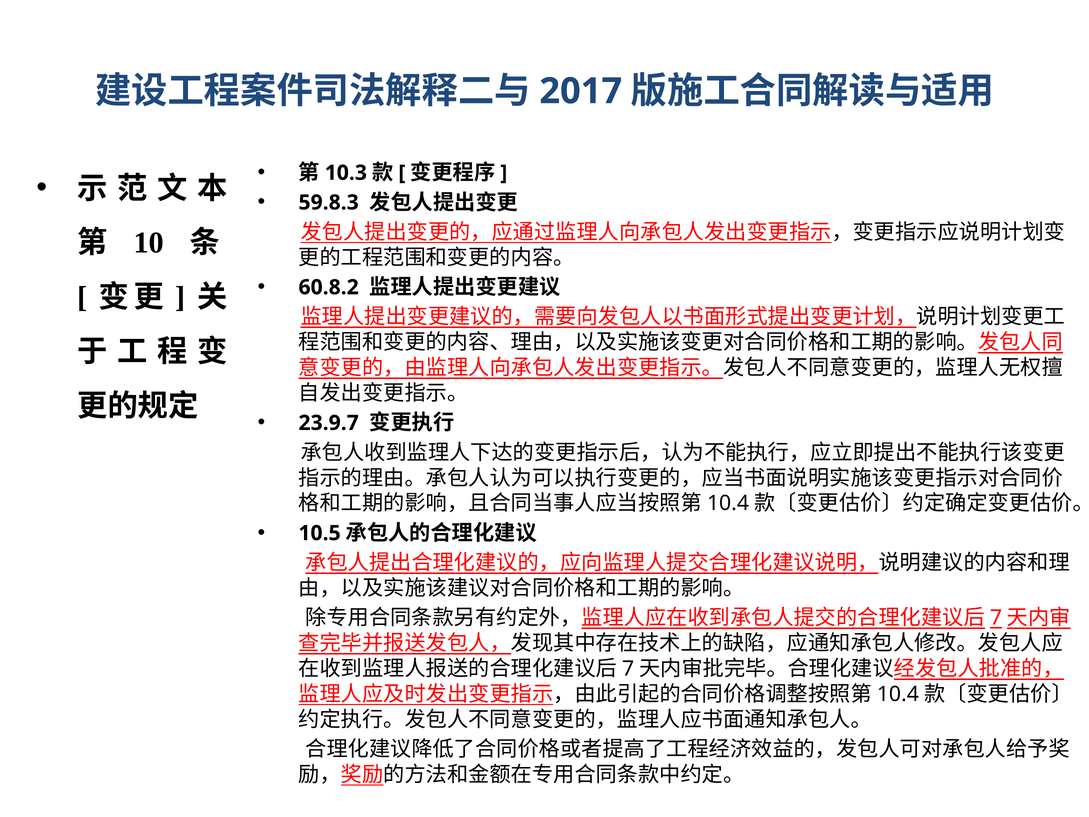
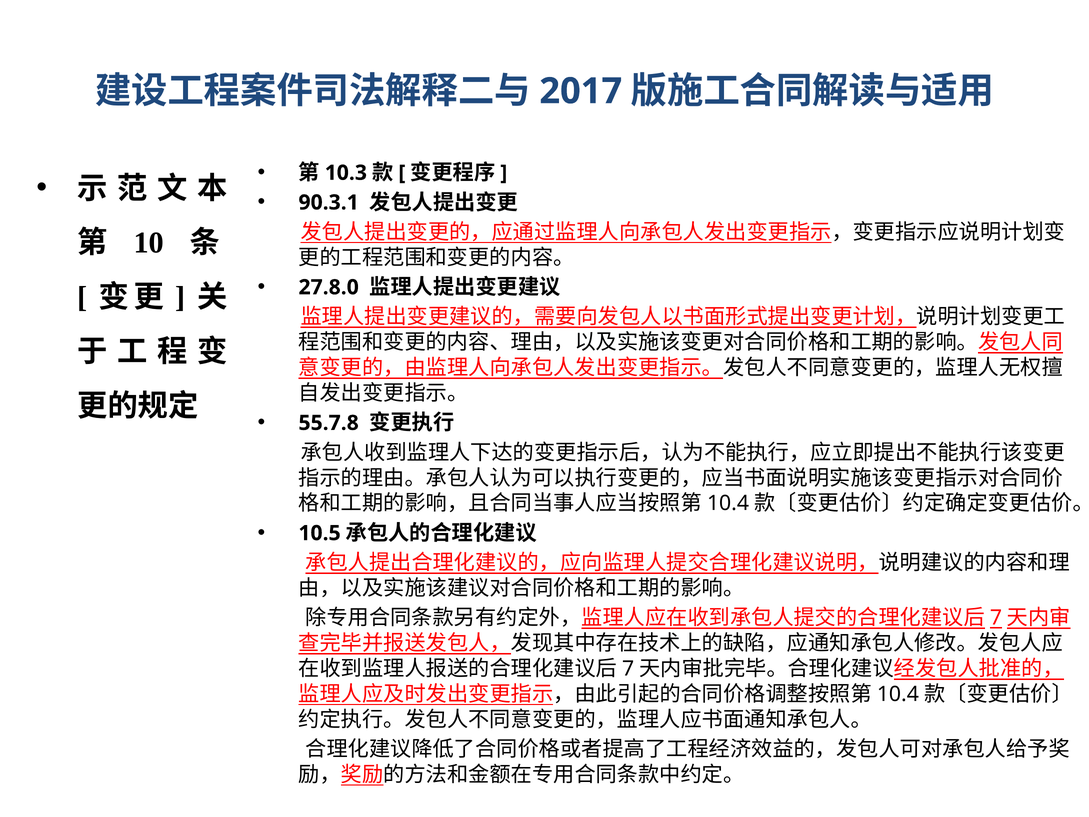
59.8.3: 59.8.3 -> 90.3.1 (329, 202)
60.8.2: 60.8.2 -> 27.8.0 (329, 287)
23.9.7: 23.9.7 -> 55.7.8 (329, 423)
